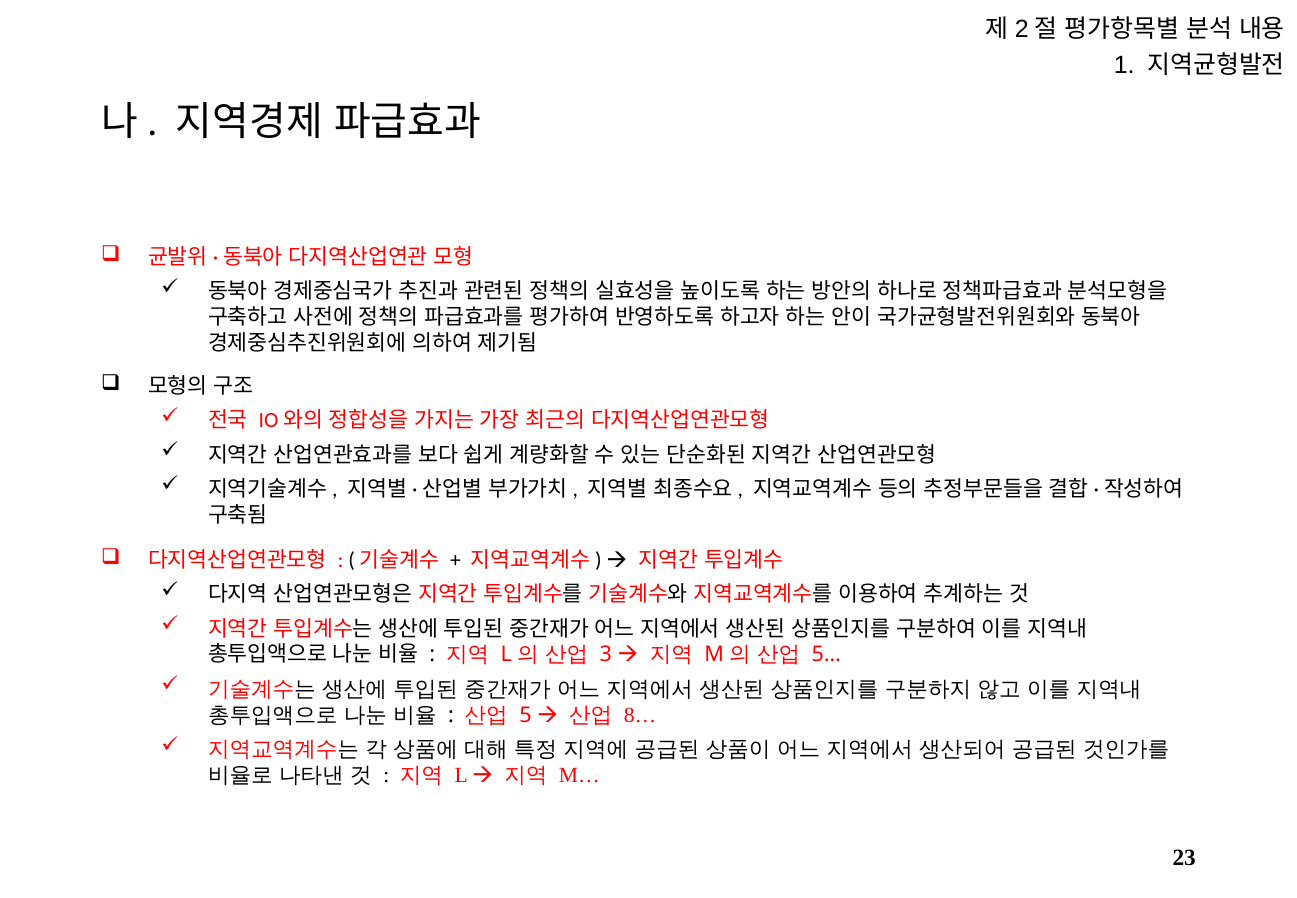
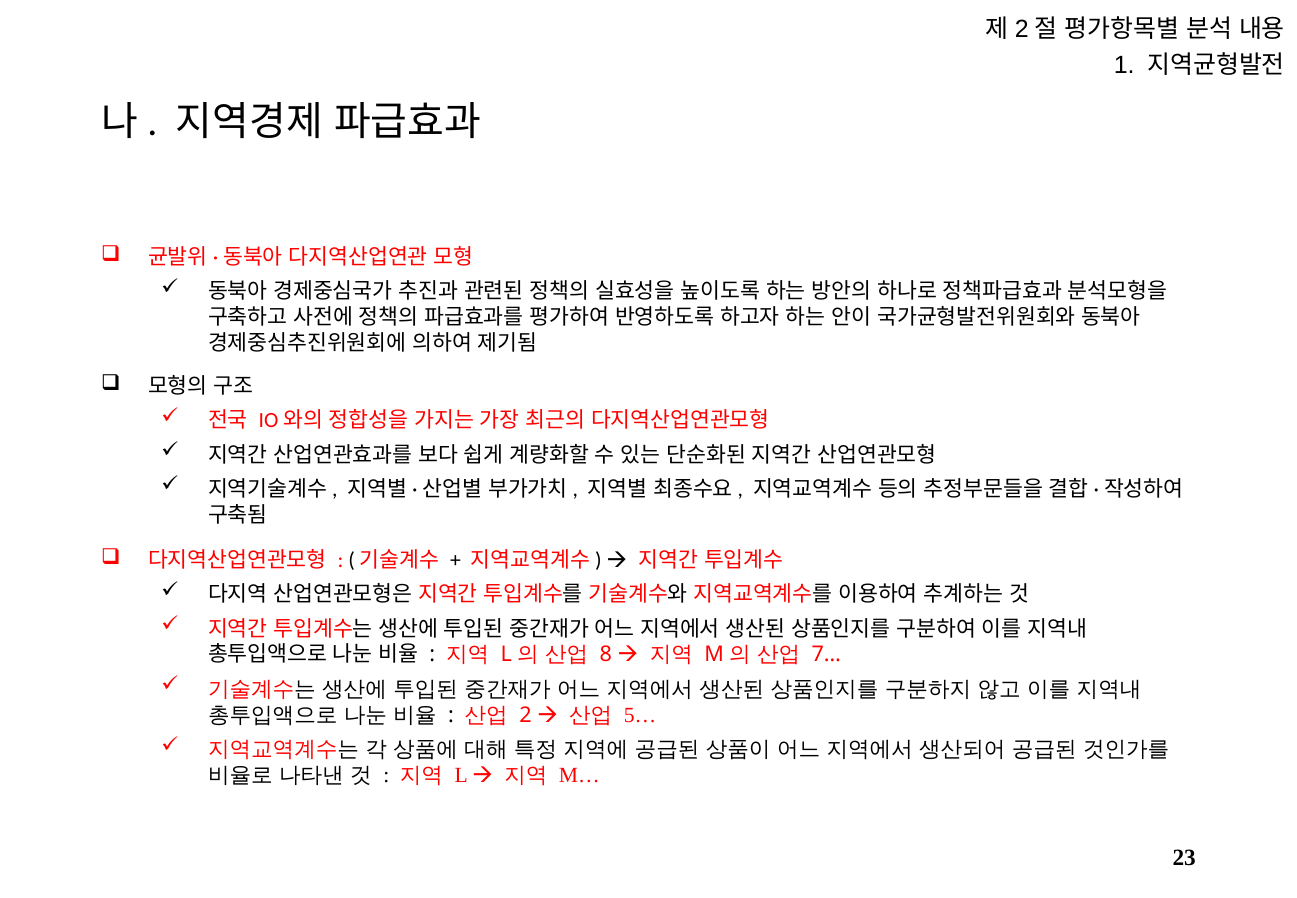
3: 3 -> 8 (606, 655)
5…: 5… -> 7… (826, 655)
5: 5 -> 2 (525, 715)
8…: 8… -> 5… (640, 715)
